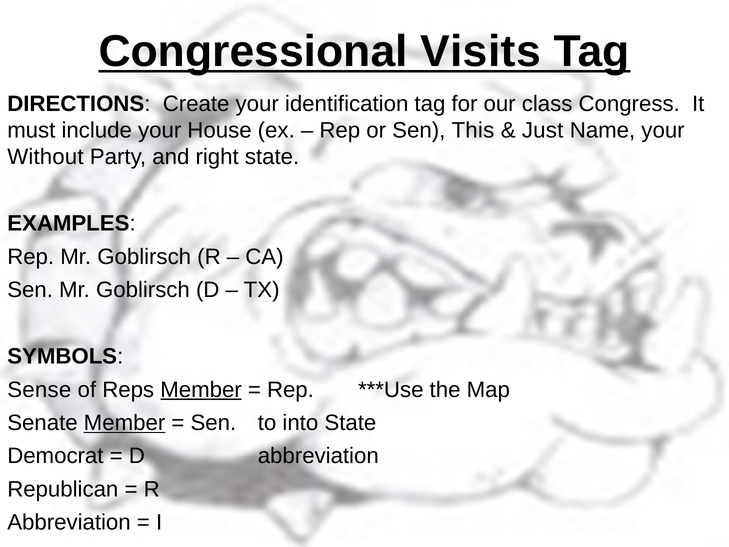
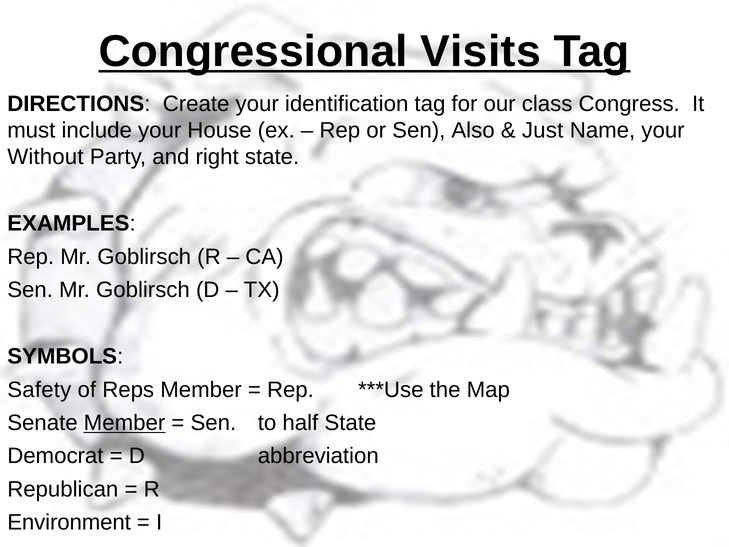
This: This -> Also (473, 130)
Sense: Sense -> Safety (39, 389)
Member underline: present -> none (201, 389)
into: into -> half (300, 423)
Abbreviation: Abbreviation -> Environment (69, 522)
